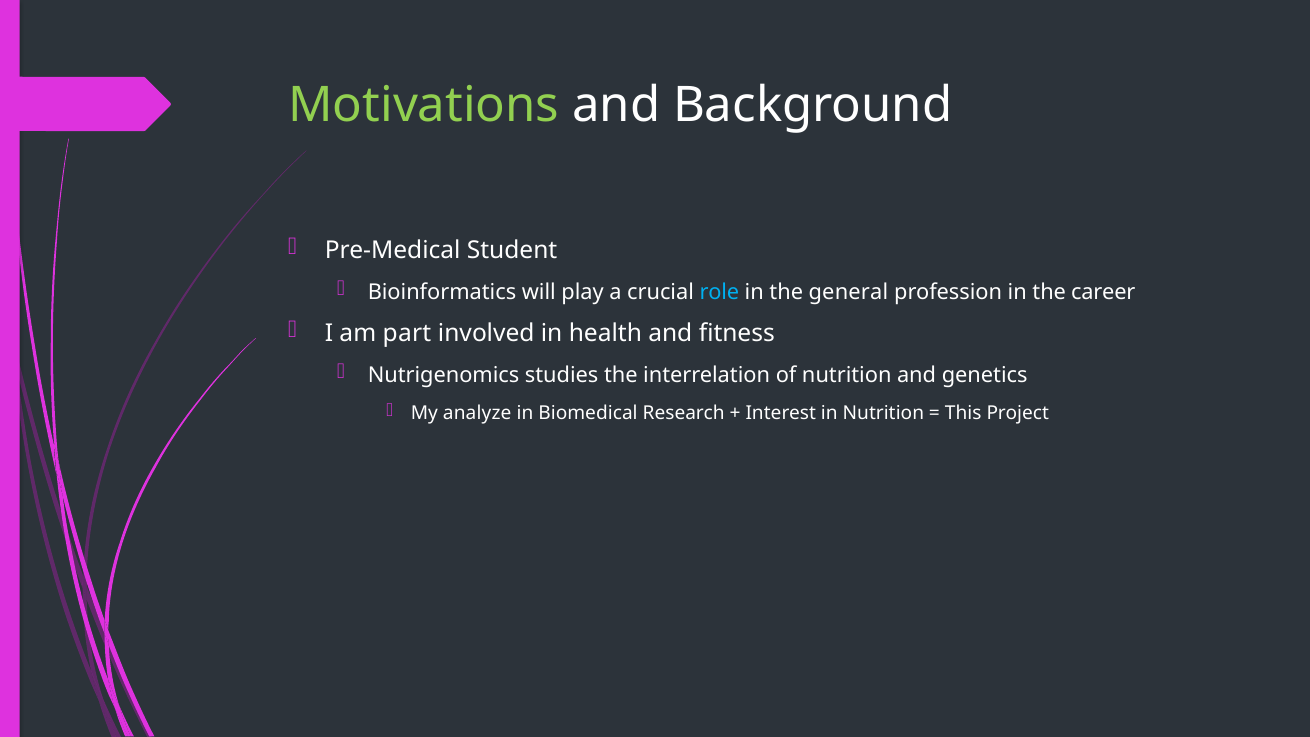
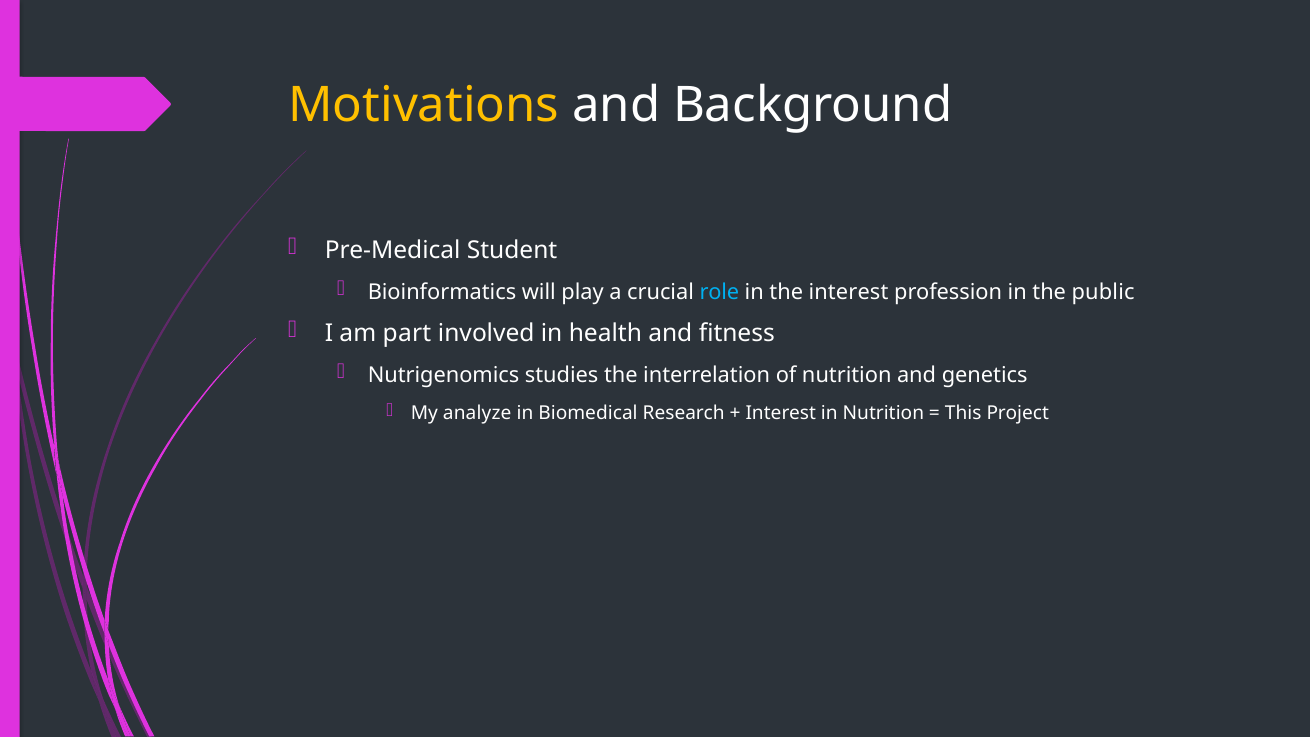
Motivations colour: light green -> yellow (424, 105)
the general: general -> interest (848, 292)
career: career -> public (1103, 292)
